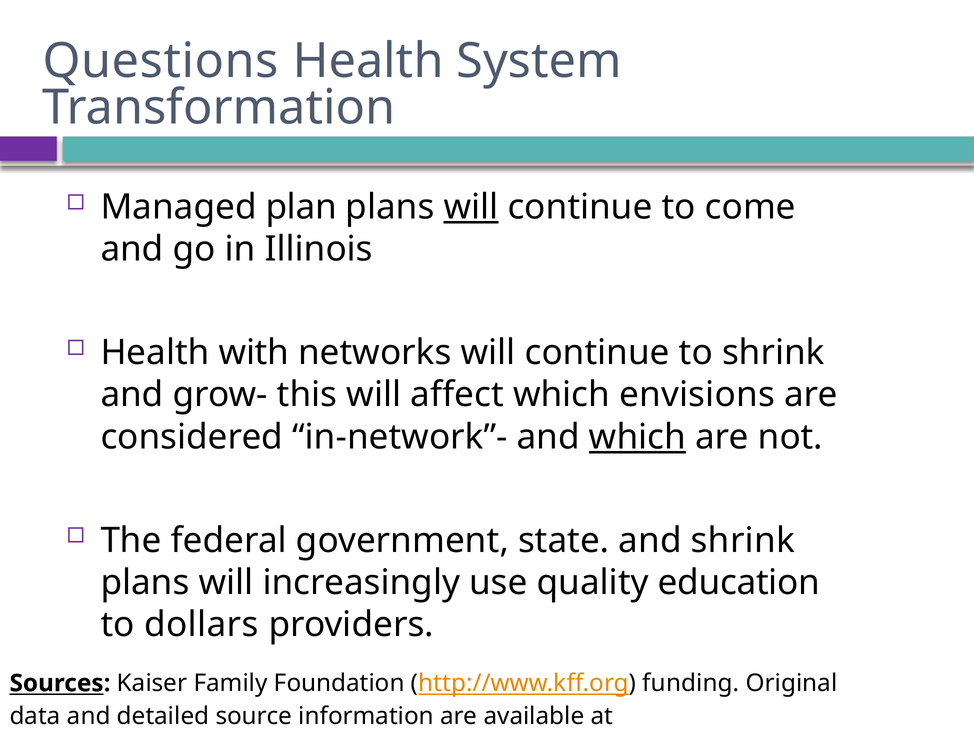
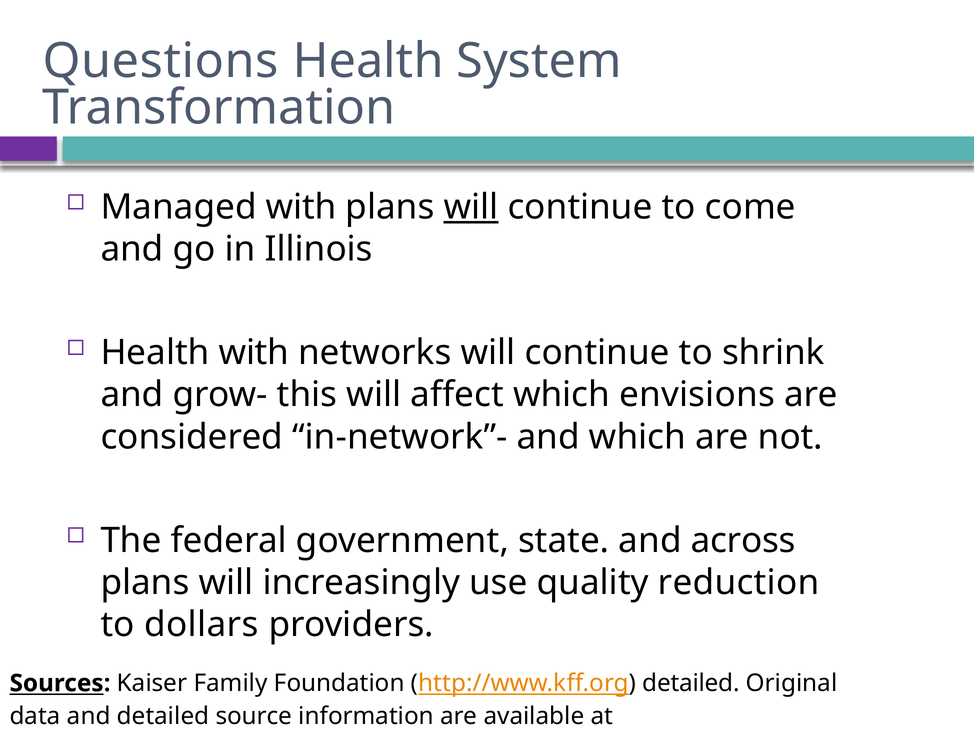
Managed plan: plan -> with (301, 207)
which underline: present -> none (637, 437)
and shrink: shrink -> across (743, 540)
education: education -> reduction (739, 582)
http://www.kff.org funding: funding -> detailed (691, 683)
